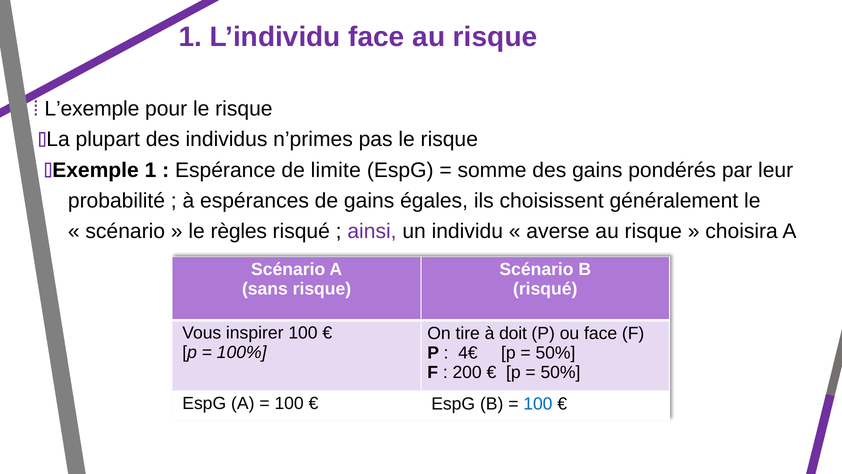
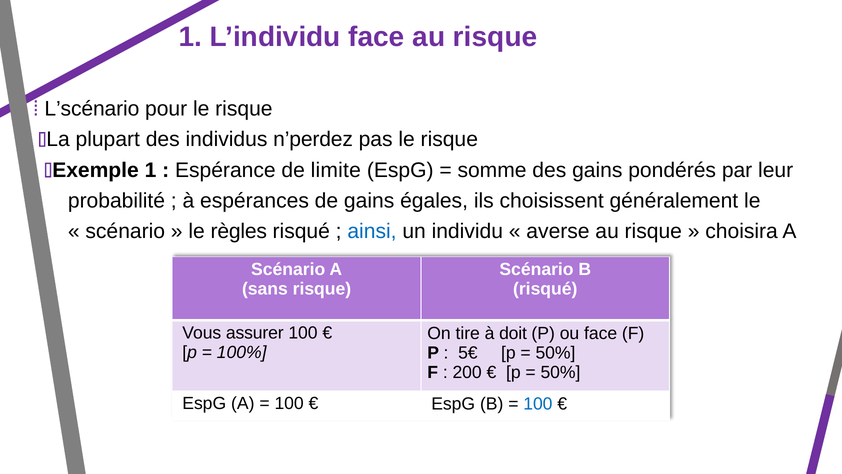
L’exemple: L’exemple -> L’scénario (92, 109)
n’primes: n’primes -> n’perdez (313, 139)
ainsi colour: purple -> blue (372, 231)
inspirer: inspirer -> assurer (255, 332)
4€: 4€ -> 5€ (468, 353)
